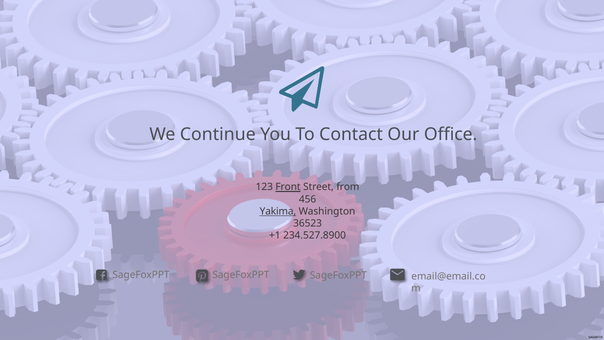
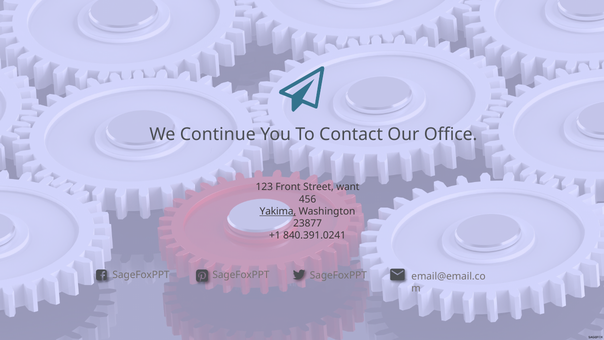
Front underline: present -> none (288, 187)
from: from -> want (348, 187)
36523: 36523 -> 23877 (308, 223)
234.527.8900: 234.527.8900 -> 840.391.0241 (315, 235)
